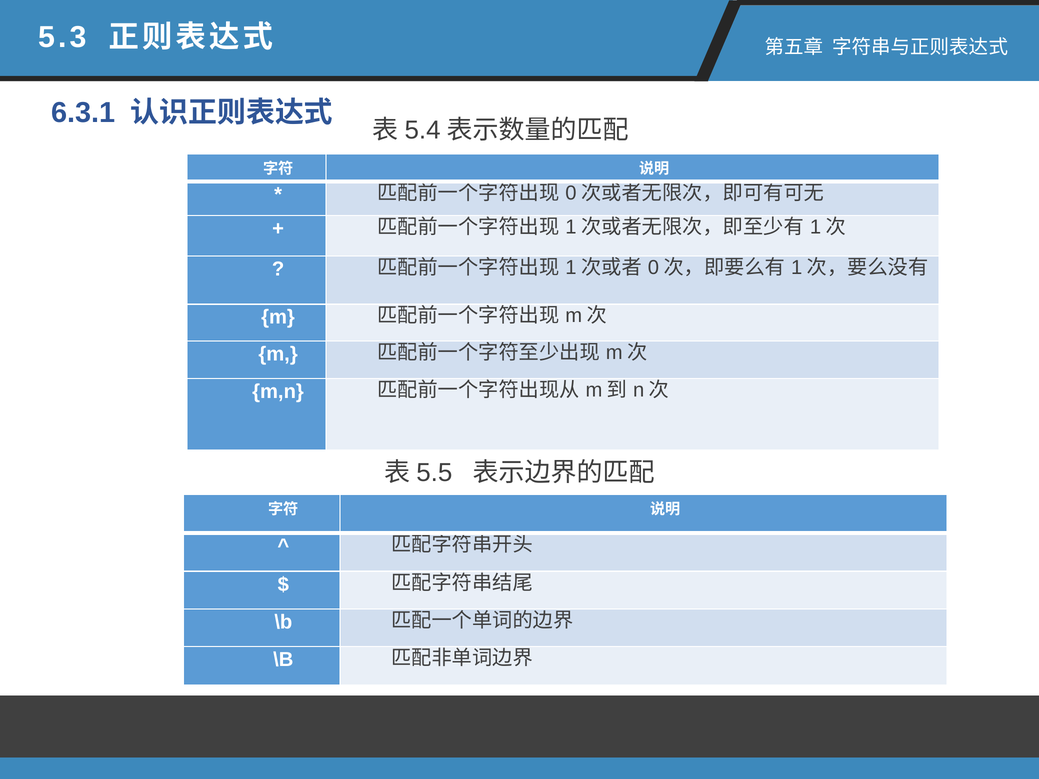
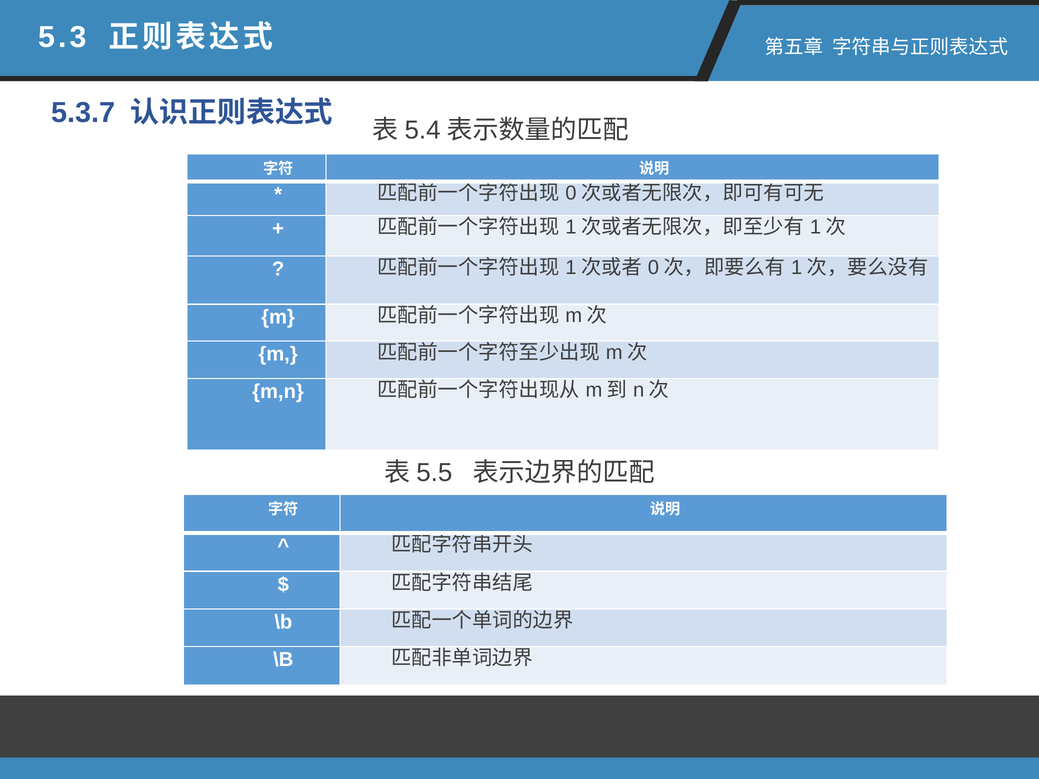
6.3.1: 6.3.1 -> 5.3.7 (83, 113)
